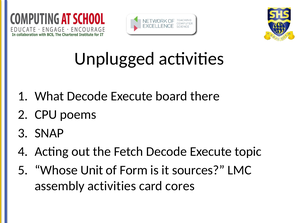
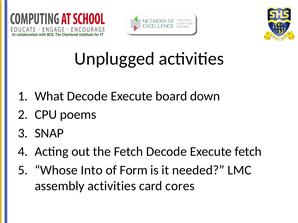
there: there -> down (205, 96)
Execute topic: topic -> fetch (248, 152)
Unit: Unit -> Into (92, 170)
sources: sources -> needed (198, 170)
